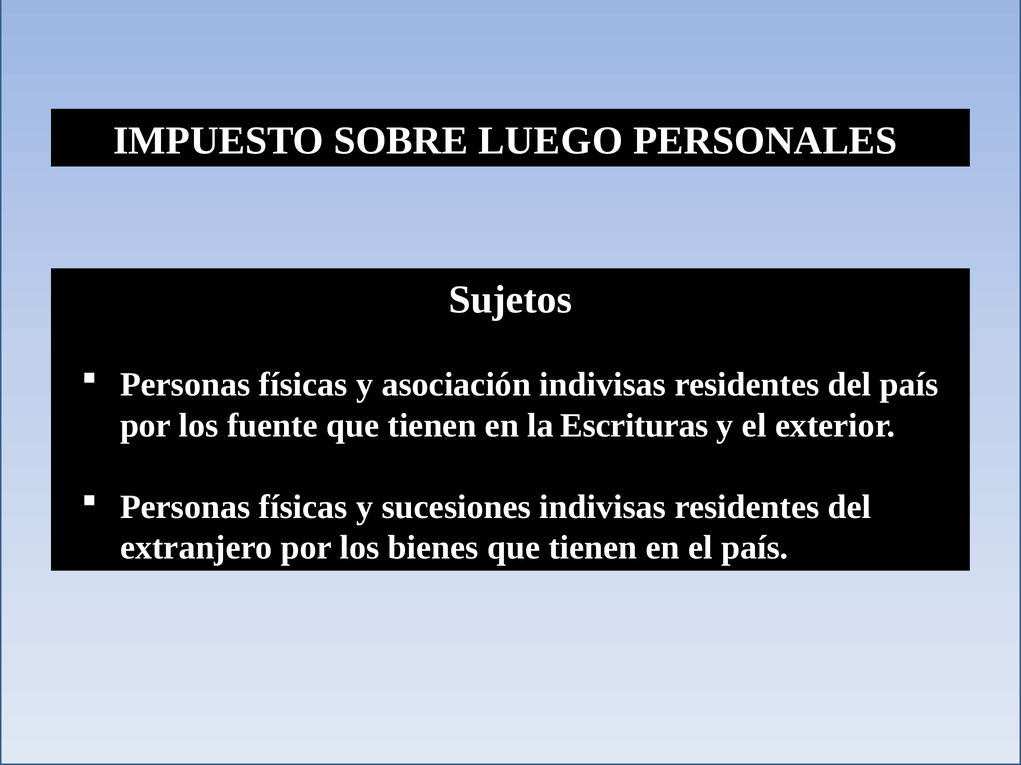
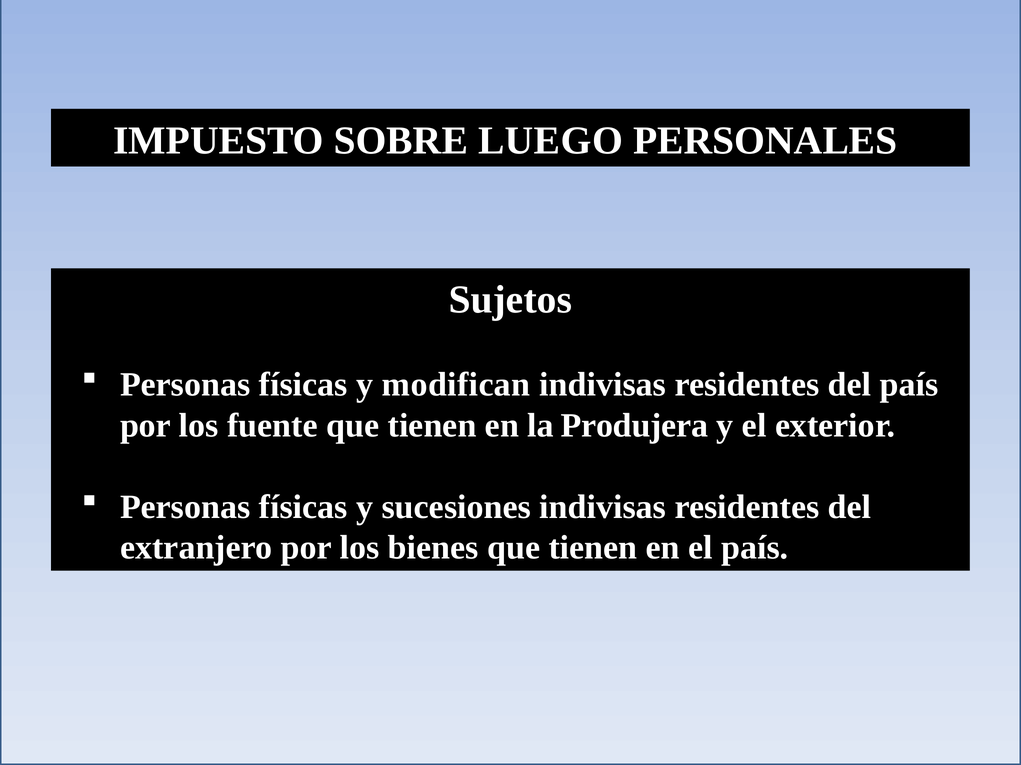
asociación: asociación -> modifican (456, 385)
Escrituras: Escrituras -> Produjera (634, 426)
